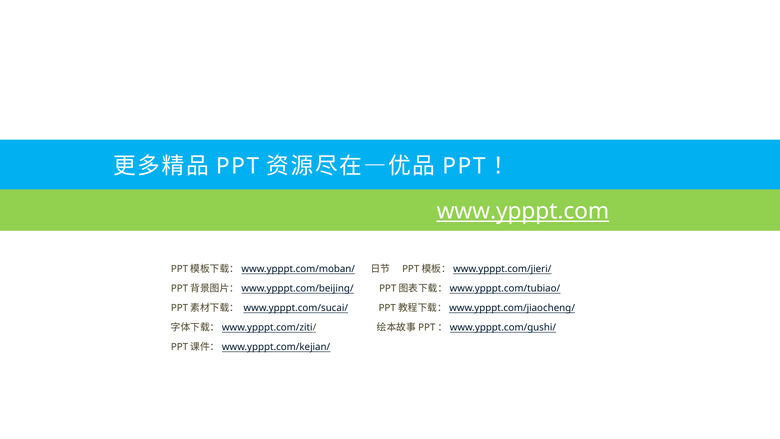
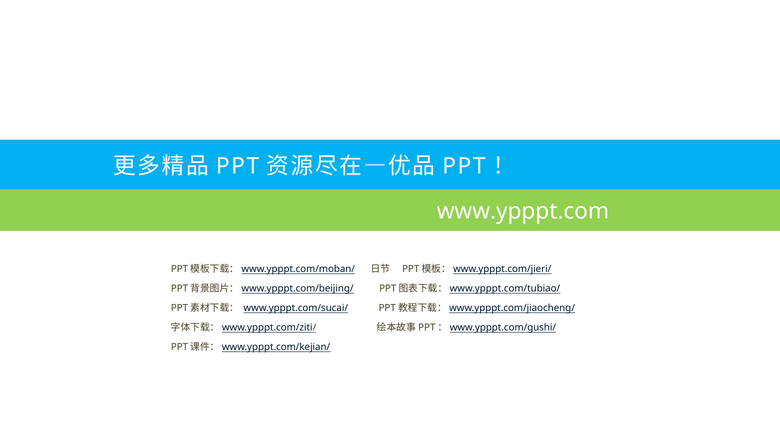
www.ypppt.com underline: present -> none (523, 211)
